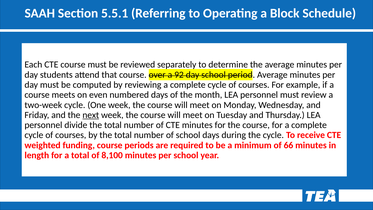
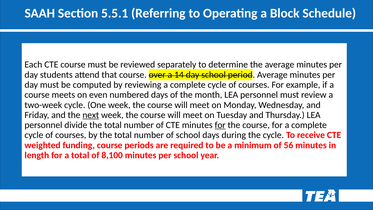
92: 92 -> 14 (179, 75)
for underline: none -> present (220, 125)
66: 66 -> 56 (288, 145)
